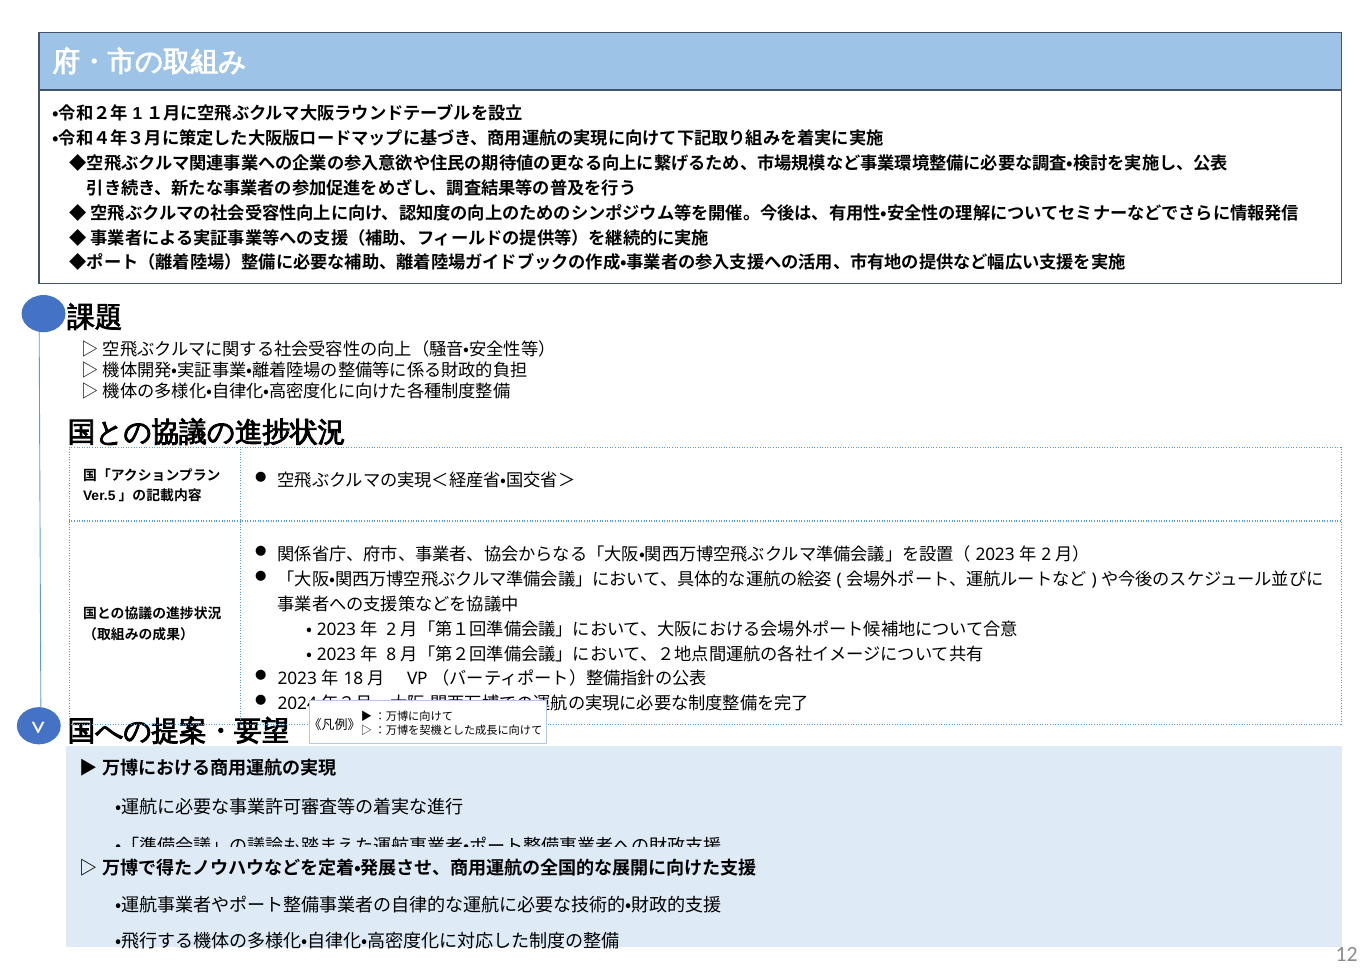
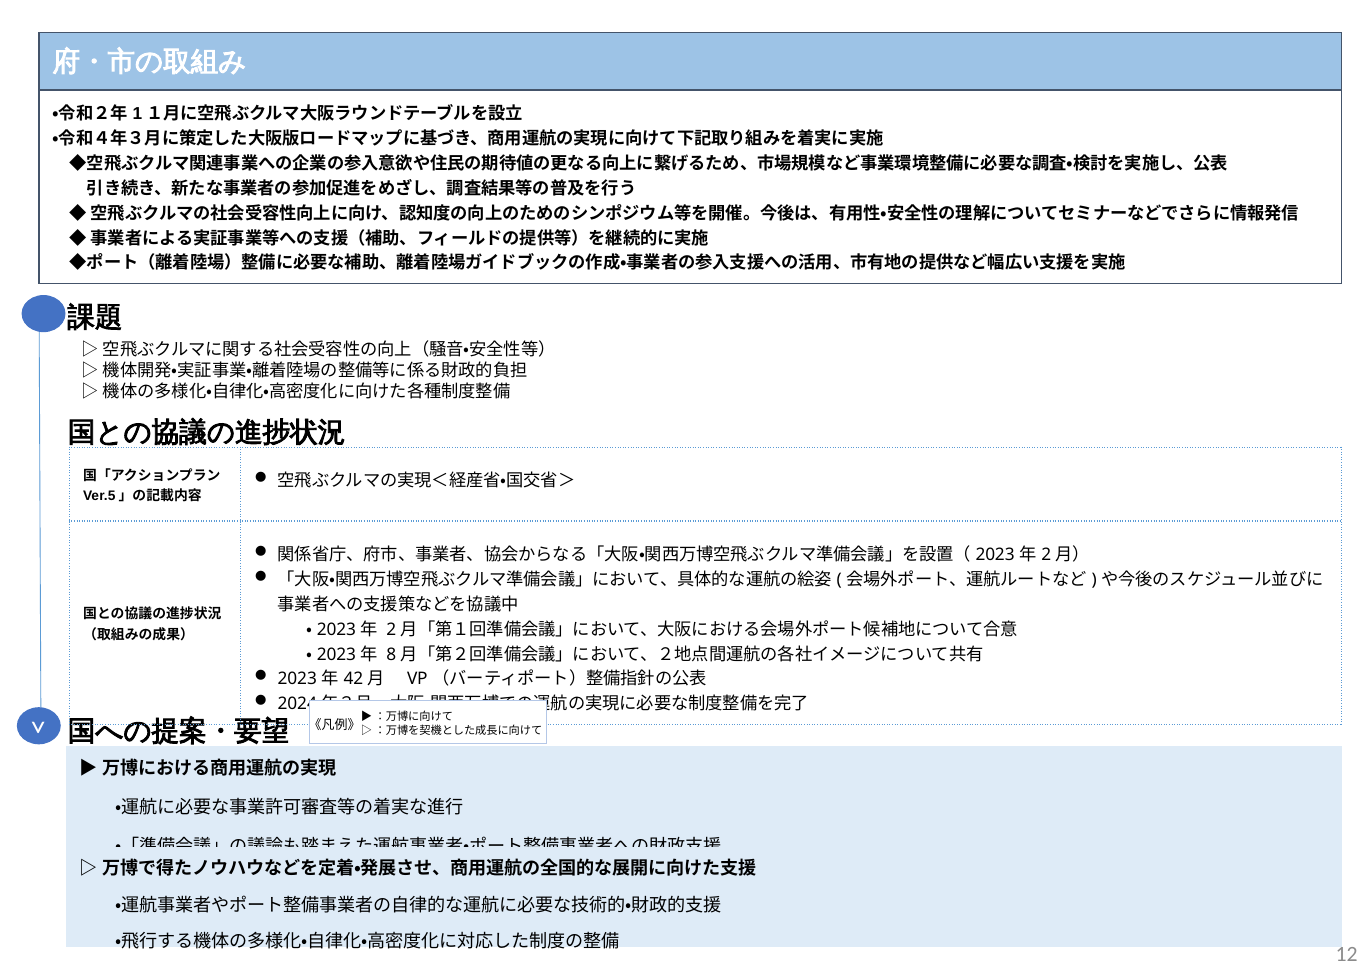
18: 18 -> 42 (353, 679)
